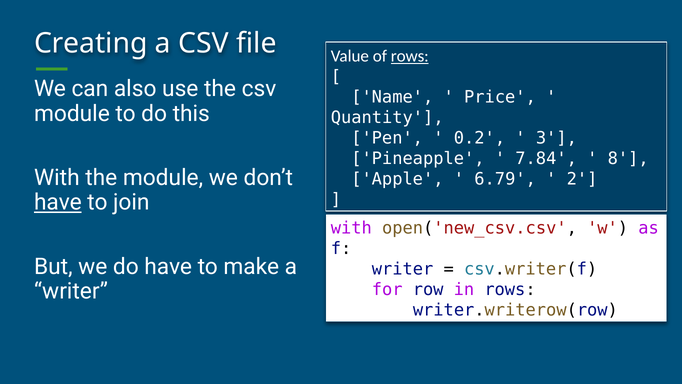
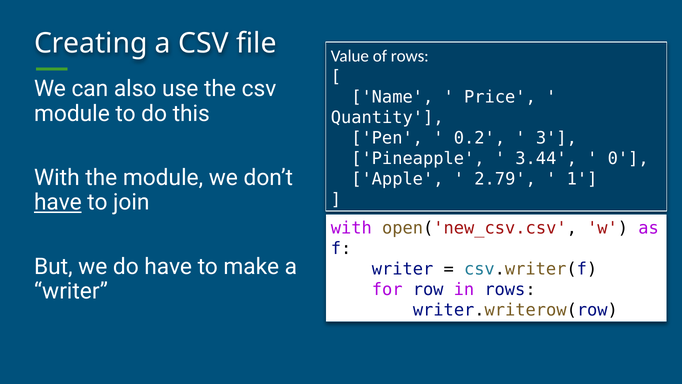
rows underline: present -> none (410, 56)
7.84: 7.84 -> 3.44 (546, 158)
8: 8 -> 0 (628, 158)
6.79: 6.79 -> 2.79 (505, 179)
2: 2 -> 1 (582, 179)
